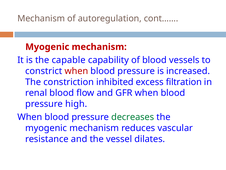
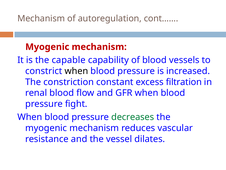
when colour: red -> black (76, 71)
inhibited: inhibited -> constant (115, 82)
high: high -> fight (76, 104)
